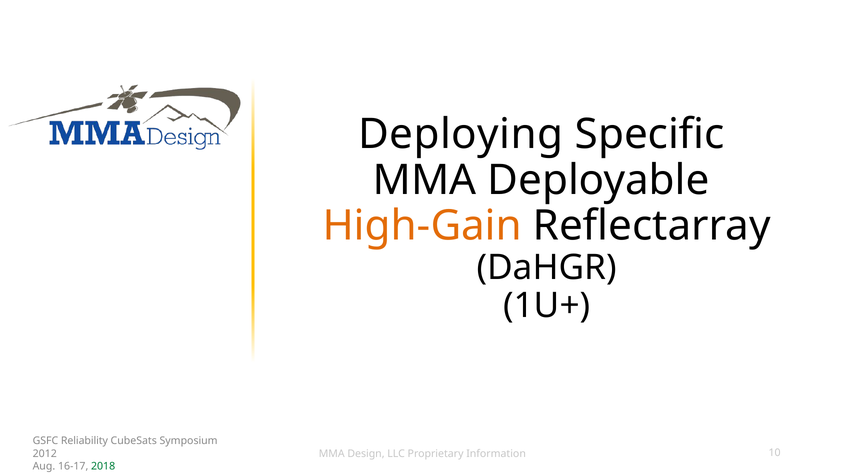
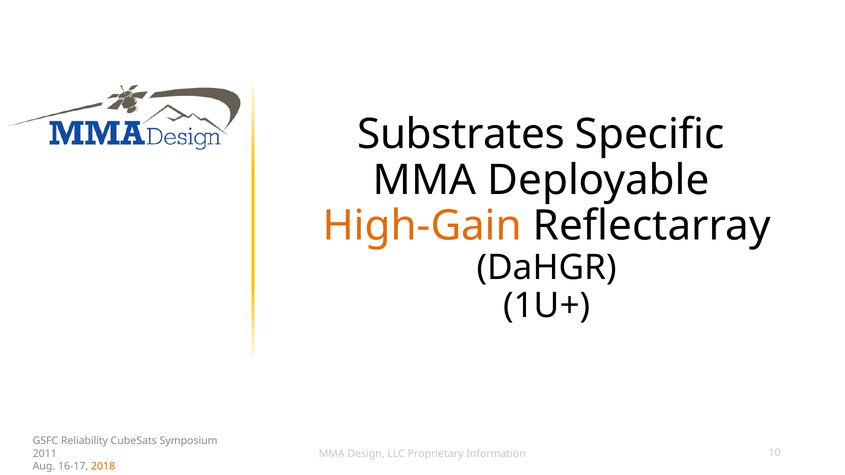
Deploying: Deploying -> Substrates (461, 135)
2012: 2012 -> 2011 (45, 454)
2018 colour: green -> orange (103, 467)
